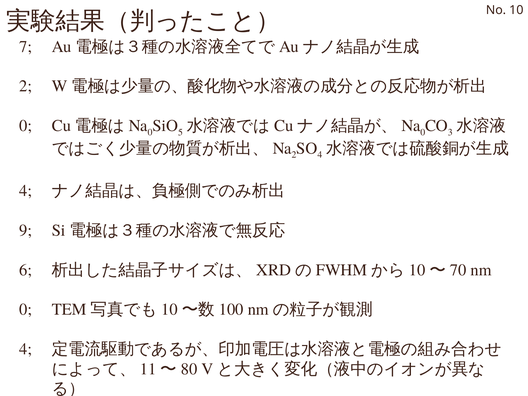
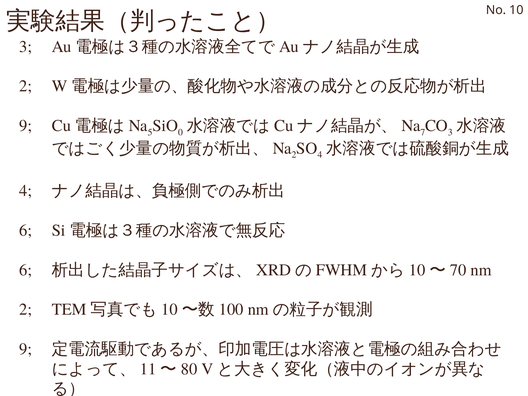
7: 7 -> 3 (26, 47)
0: 0 -> 9 (26, 126)
0: 0 -> 5 (150, 132)
5: 5 -> 0 (180, 132)
0: 0 -> 7 (423, 132)
9: 9 -> 6 (26, 230)
0: 0 -> 2 (26, 310)
4: 4 -> 9 (26, 349)
